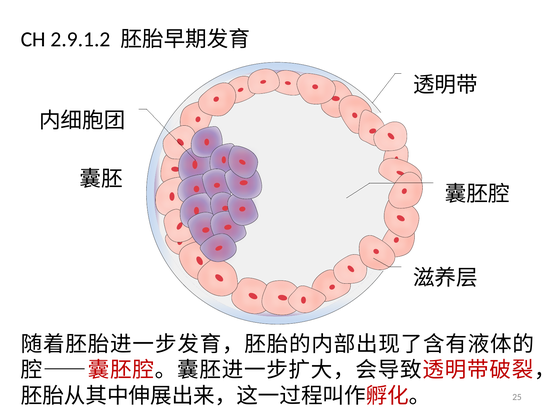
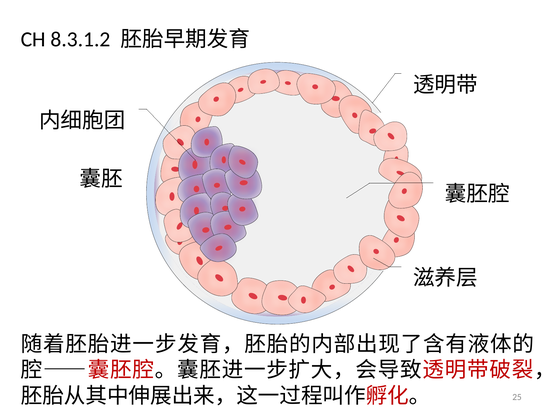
2.9.1.2: 2.9.1.2 -> 8.3.1.2 (81, 39)
